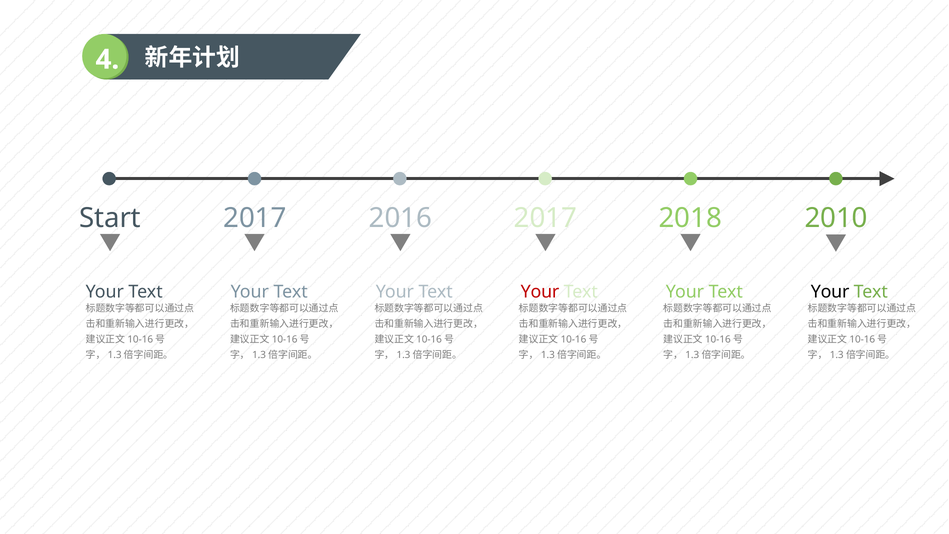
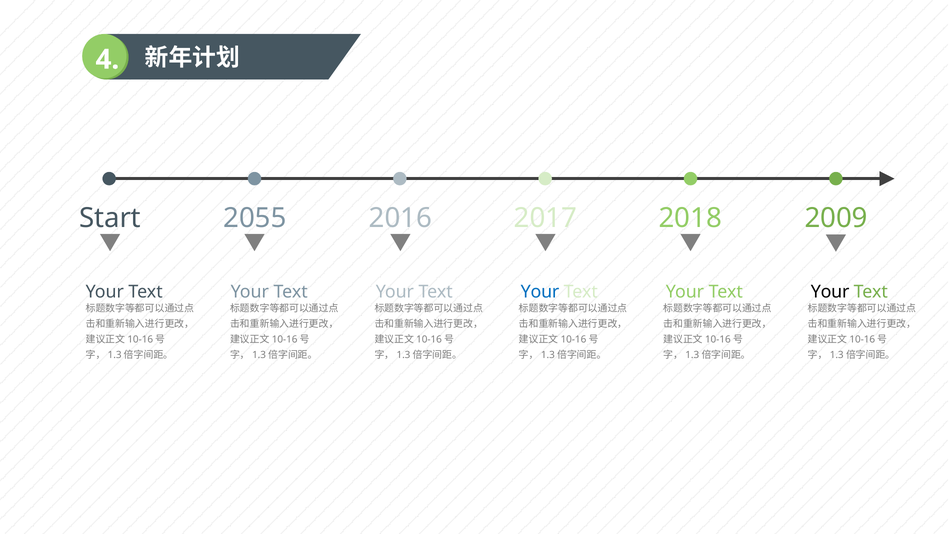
2017: 2017 -> 2055 (255, 218)
2010: 2010 -> 2009 (836, 218)
Your colour: red -> blue (540, 292)
